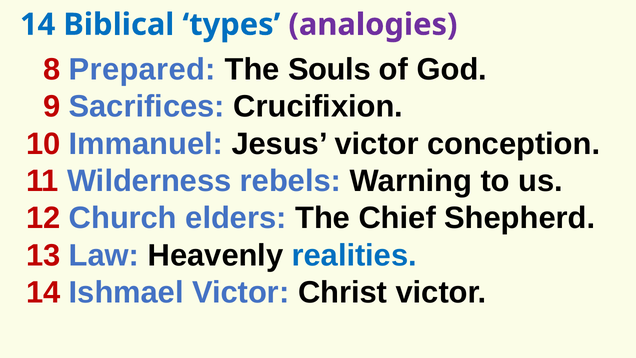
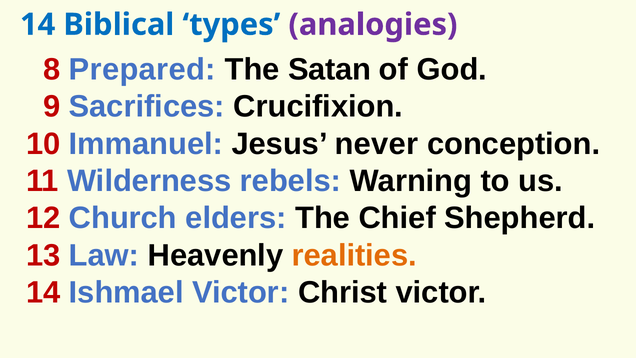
Souls: Souls -> Satan (329, 70)
Jesus victor: victor -> never (376, 144)
realities colour: blue -> orange (354, 255)
